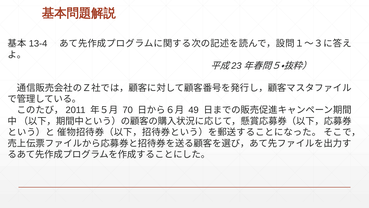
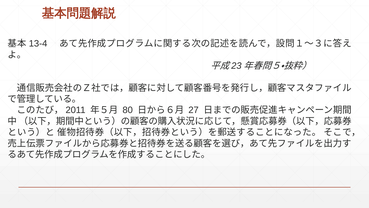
70: 70 -> 80 (128, 110)
49: 49 -> 27 (194, 110)
